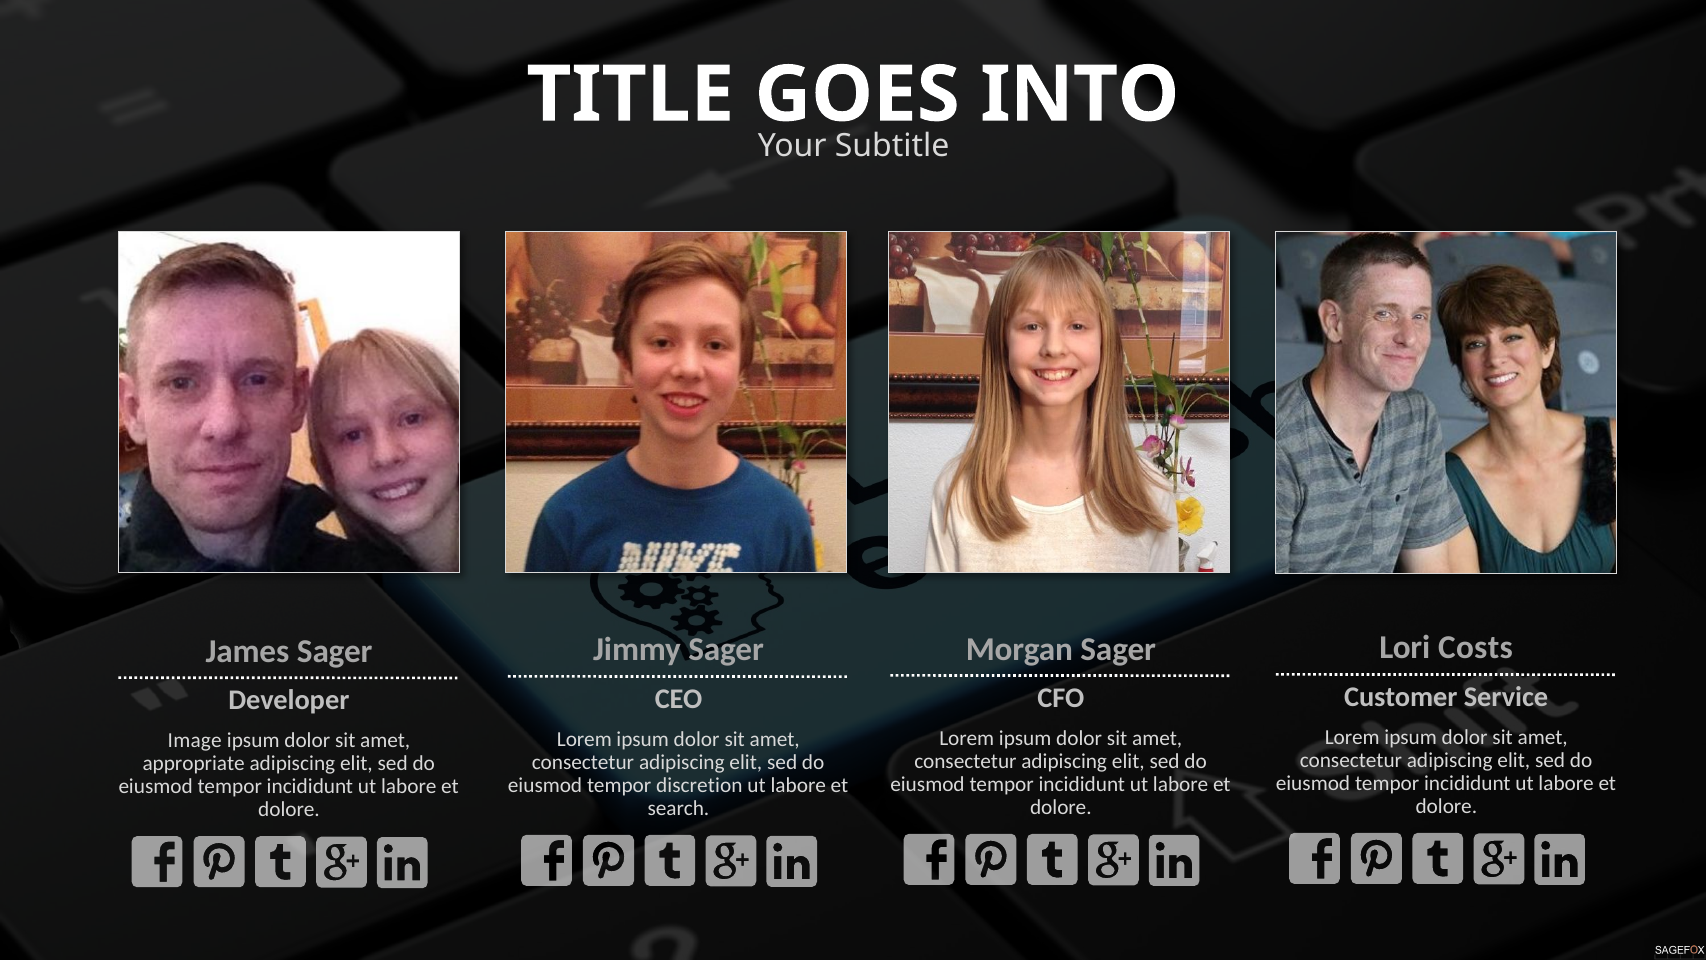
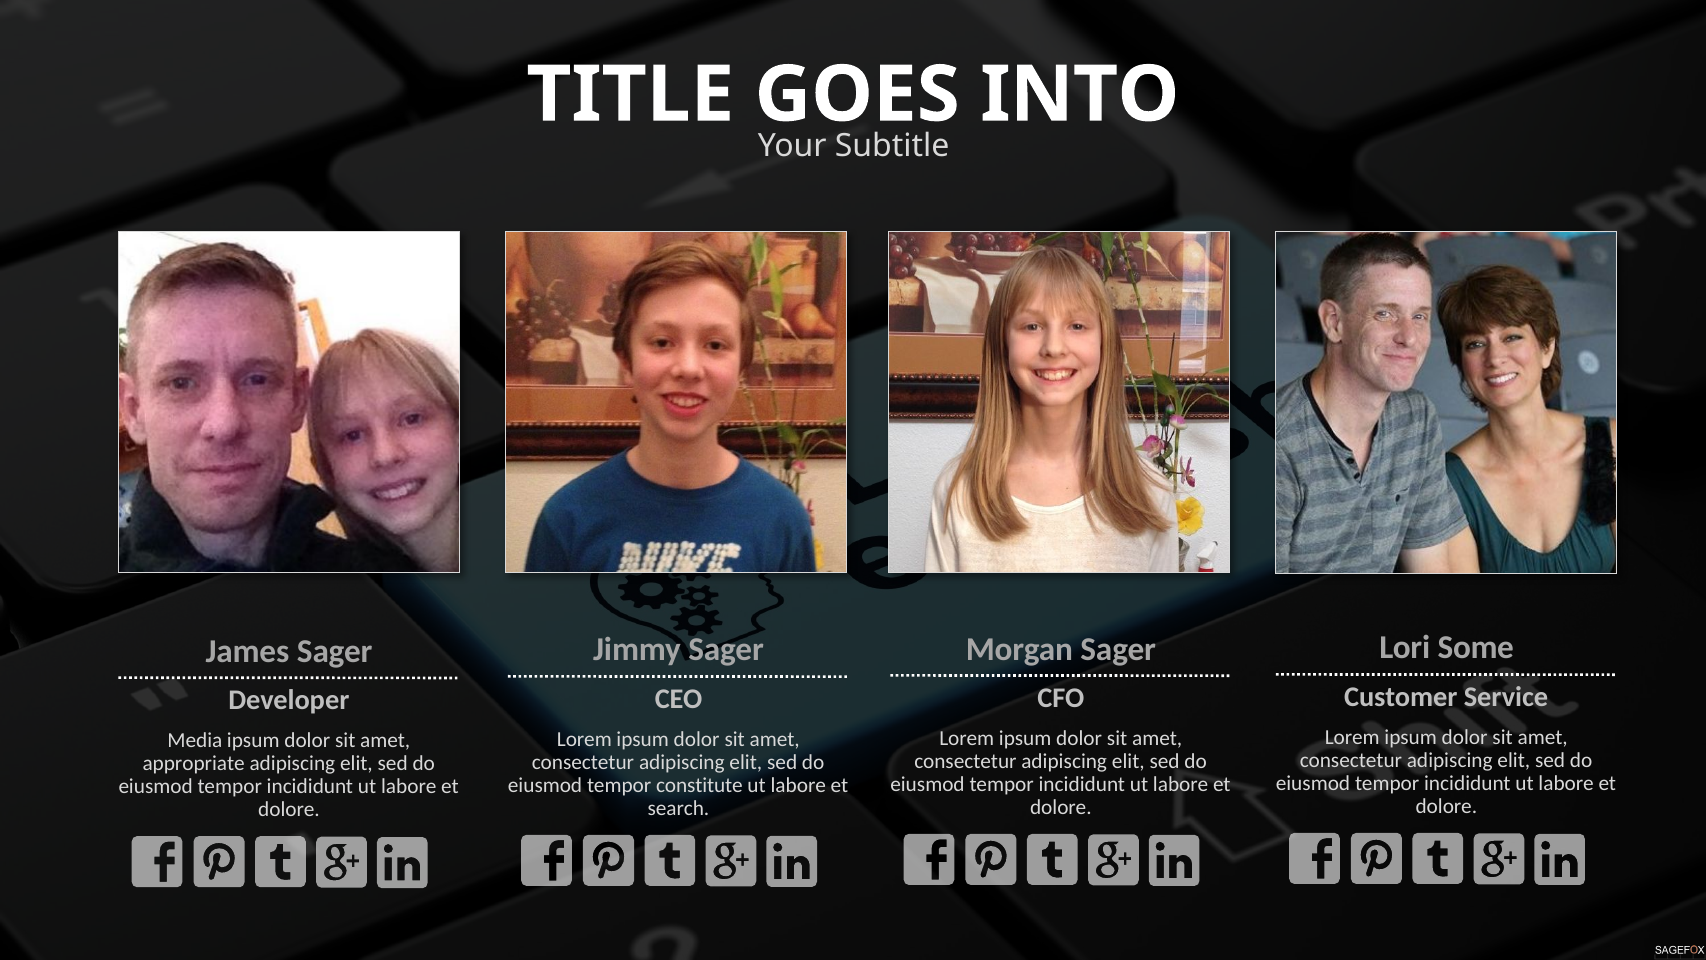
Costs: Costs -> Some (1476, 648)
Image: Image -> Media (195, 740)
discretion: discretion -> constitute (699, 785)
